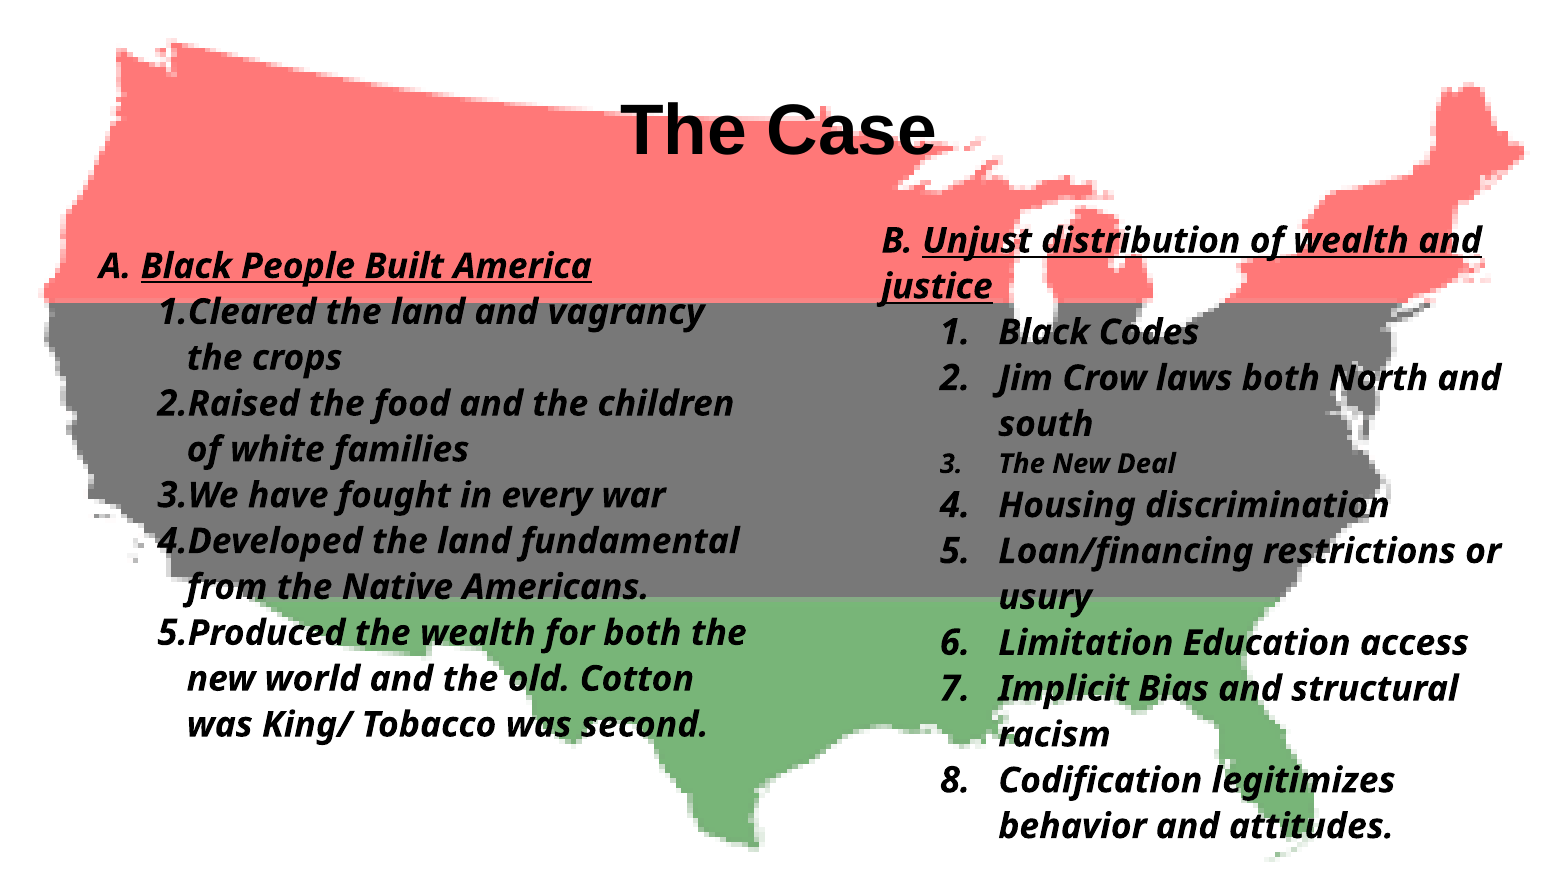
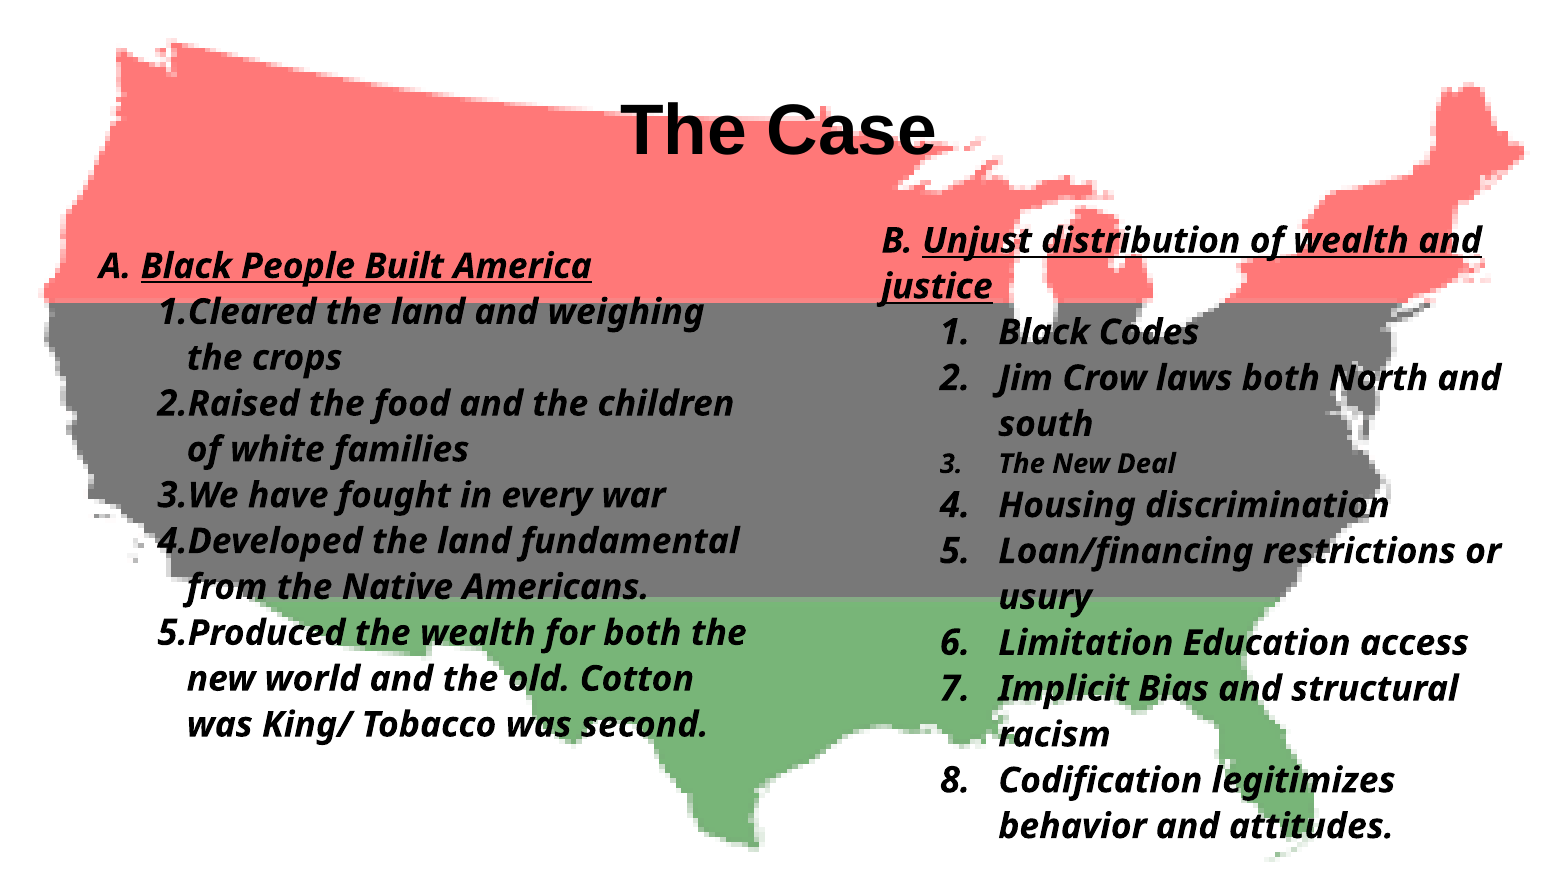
vagrancy: vagrancy -> weighing (626, 312)
